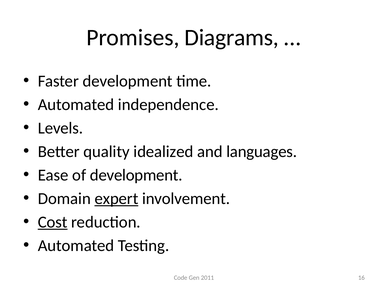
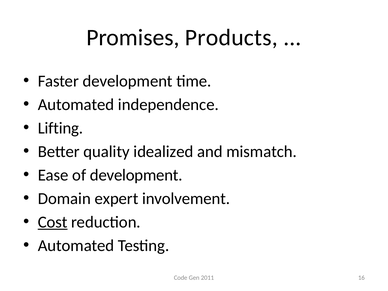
Diagrams: Diagrams -> Products (231, 38)
Levels: Levels -> Lifting (61, 128)
languages: languages -> mismatch (262, 152)
expert underline: present -> none (116, 199)
